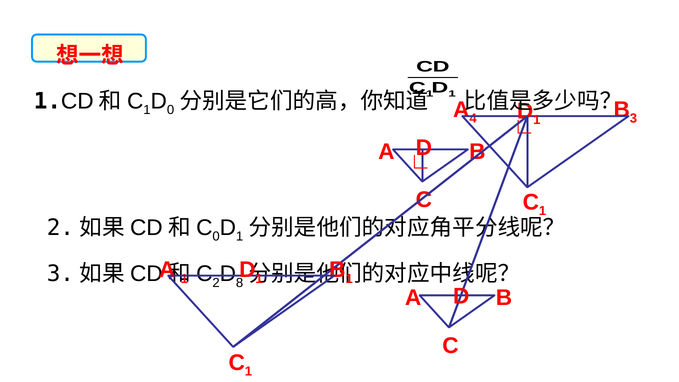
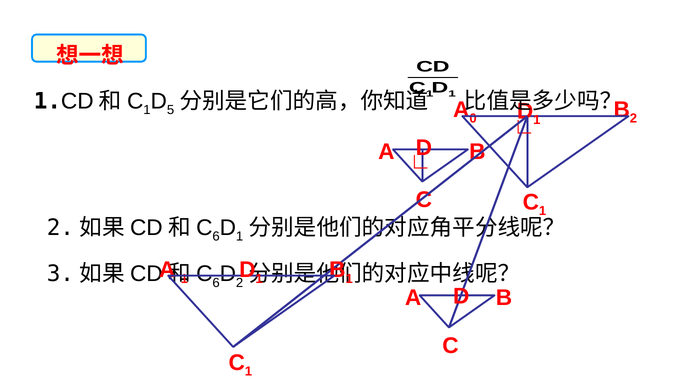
D 0: 0 -> 5 (171, 110)
4: 4 -> 0 (473, 118)
3: 3 -> 2 (633, 118)
0: 0 -> 6 (216, 236)
2: 2 -> 6 (216, 283)
D 8: 8 -> 2 (240, 283)
